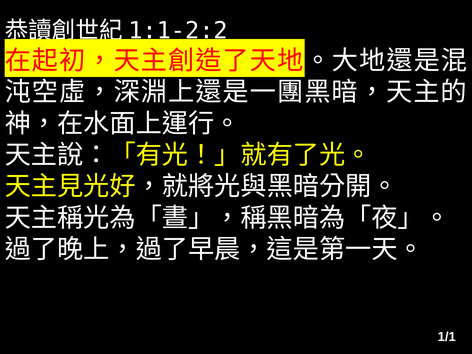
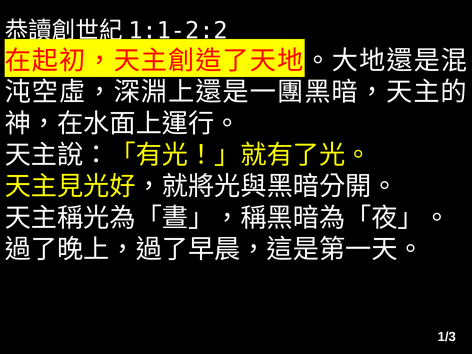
1/1: 1/1 -> 1/3 (447, 337)
